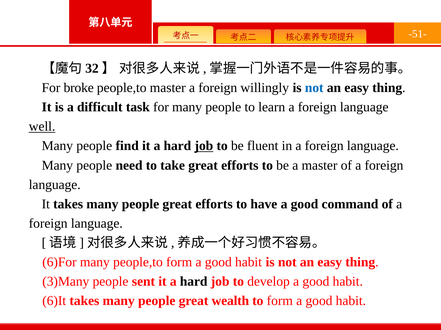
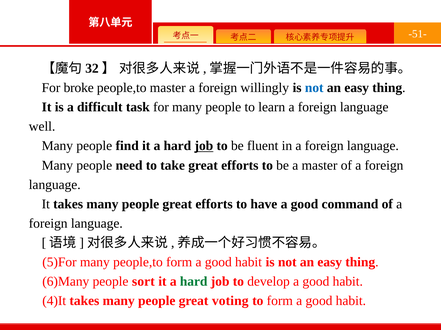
well underline: present -> none (42, 127)
6)For: 6)For -> 5)For (59, 263)
3)Many: 3)Many -> 6)Many (66, 282)
sent: sent -> sort (143, 282)
hard colour: black -> green (194, 282)
6)It: 6)It -> 4)It (54, 301)
wealth: wealth -> voting (230, 301)
